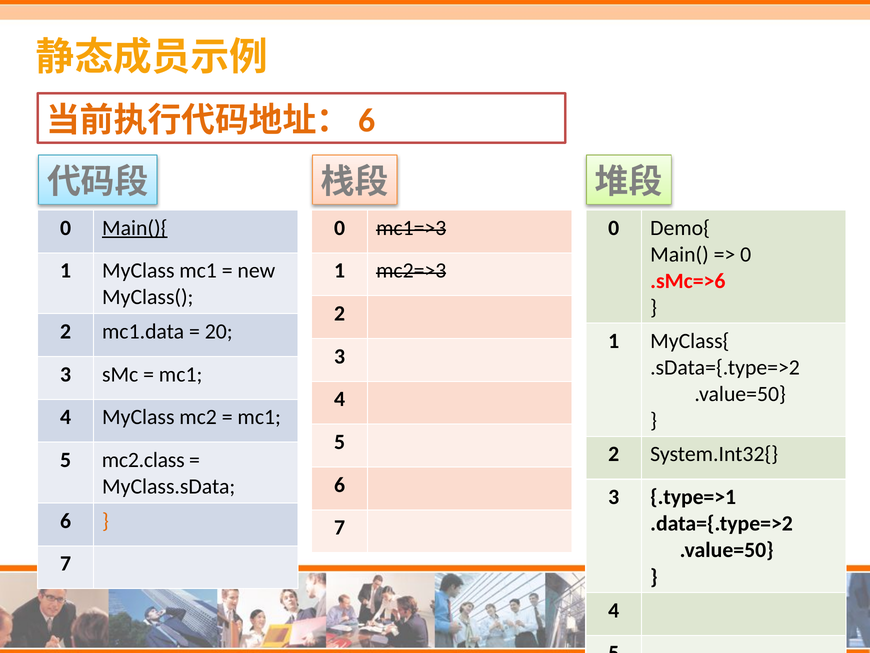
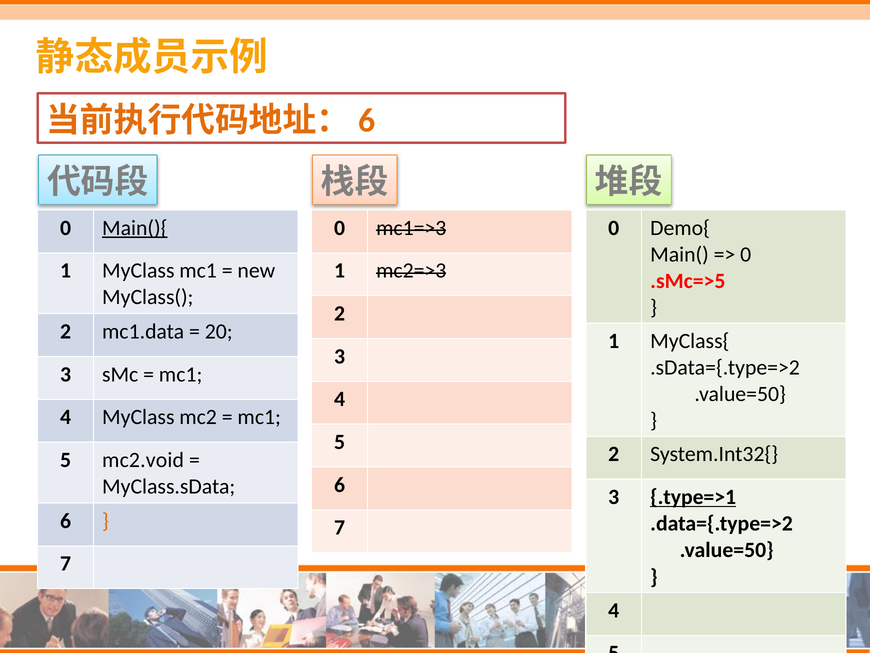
.sMc=>6: .sMc=>6 -> .sMc=>5 (688, 281)
mc2.class: mc2.class -> mc2.void (143, 460)
.type=>1 underline: none -> present (693, 497)
